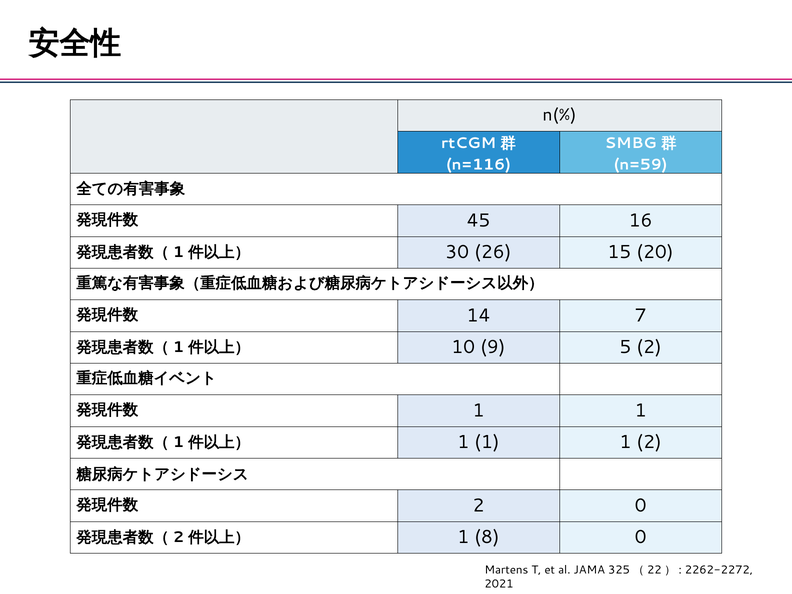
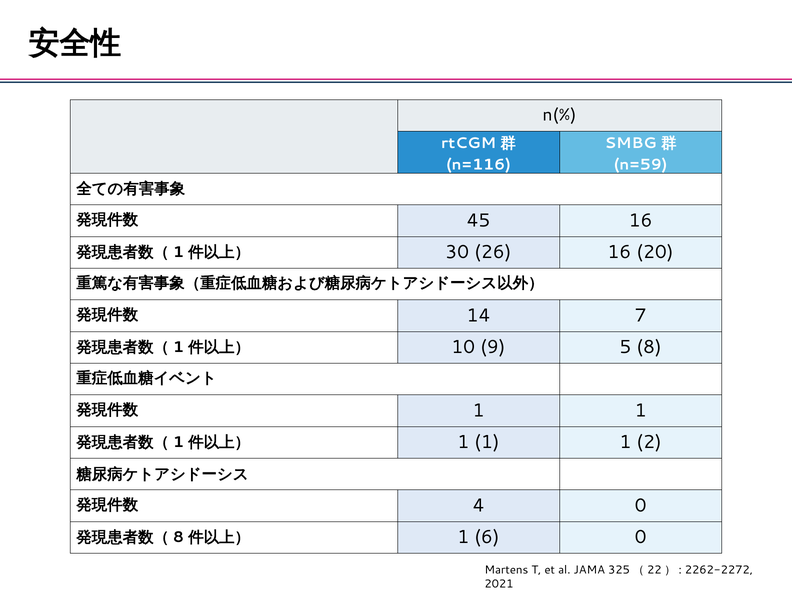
26 15: 15 -> 16 (619, 252)
5 2: 2 -> 8 (649, 347)
2: 2 -> 4 (478, 506)
2: 2 -> 8 (178, 537)
8: 8 -> 6 (487, 537)
